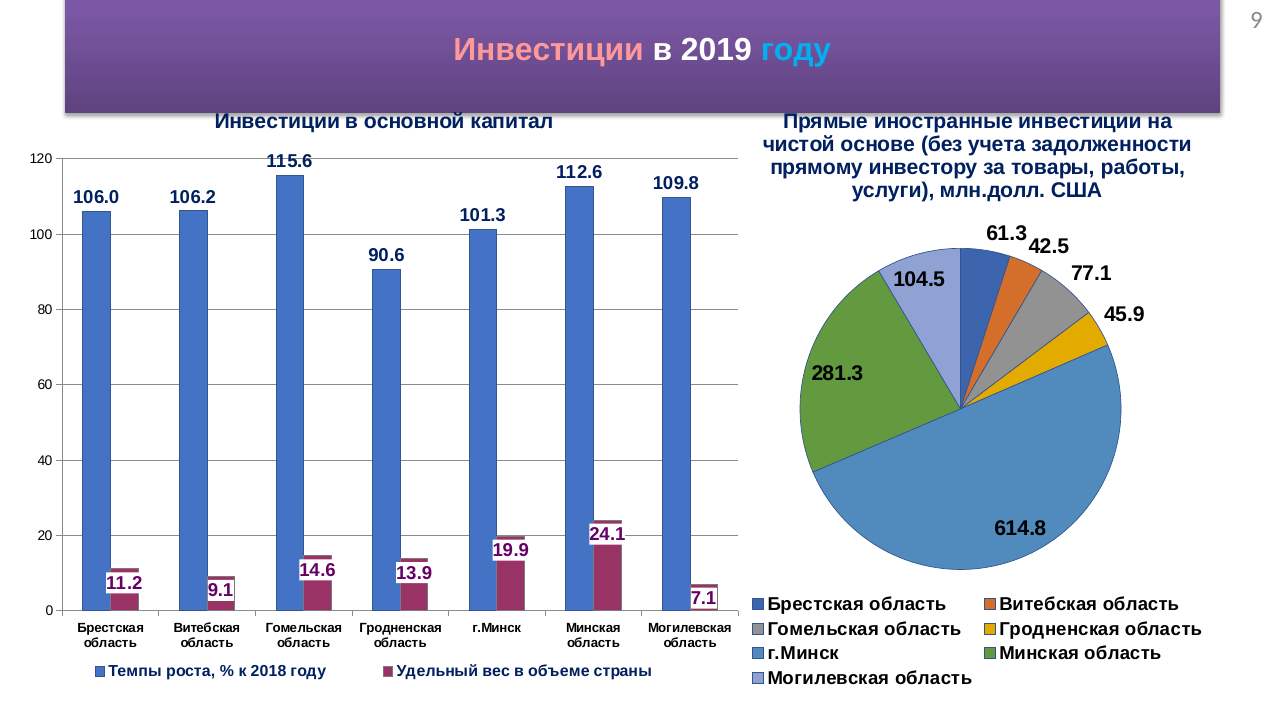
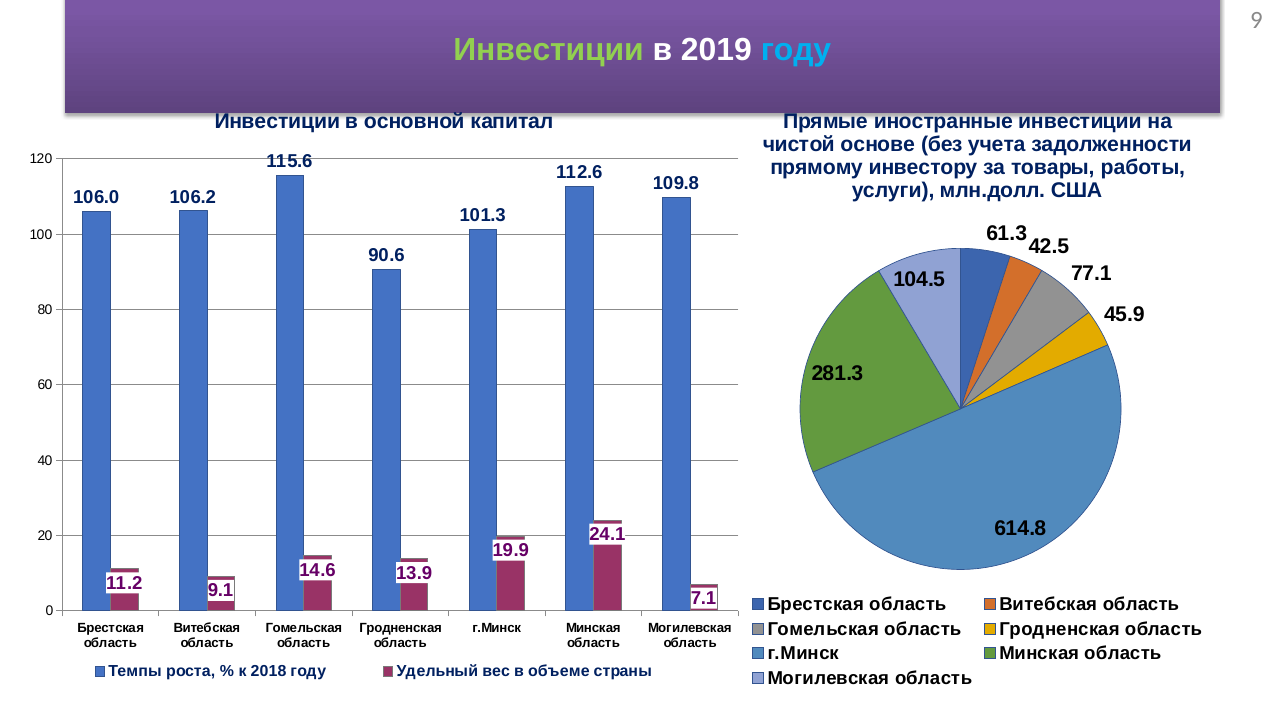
Инвестиции colour: pink -> light green (549, 50)
